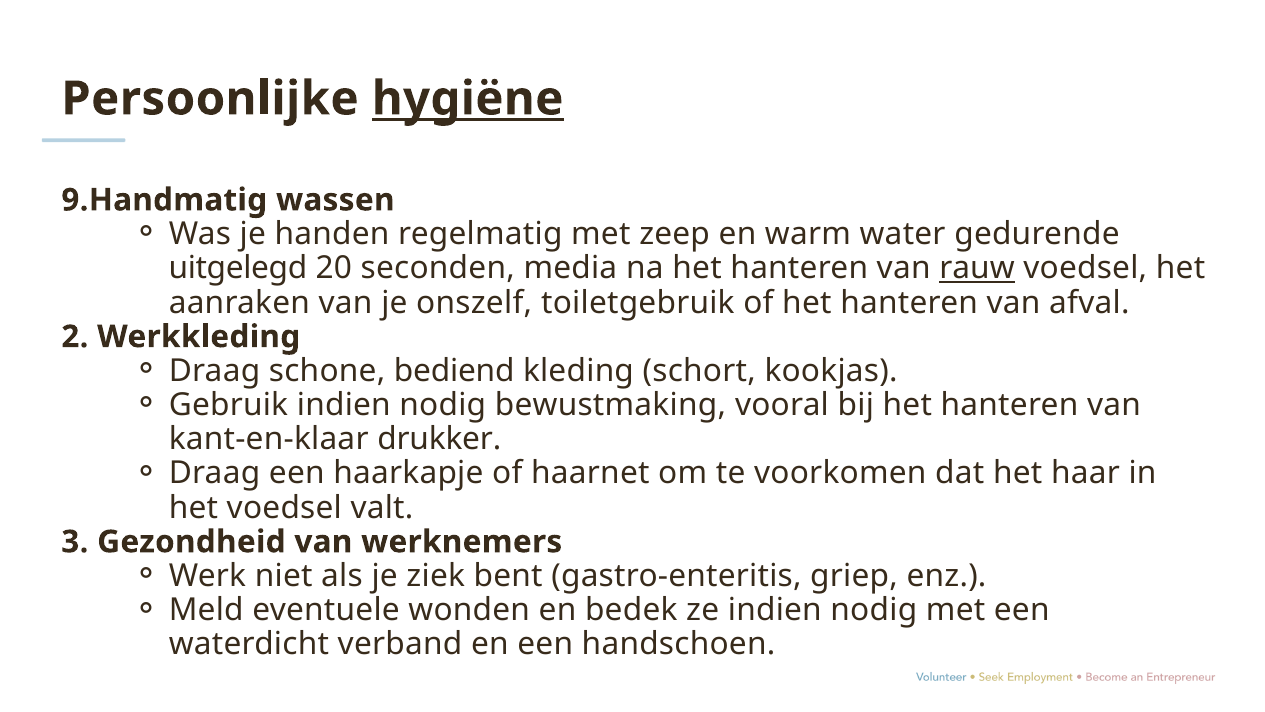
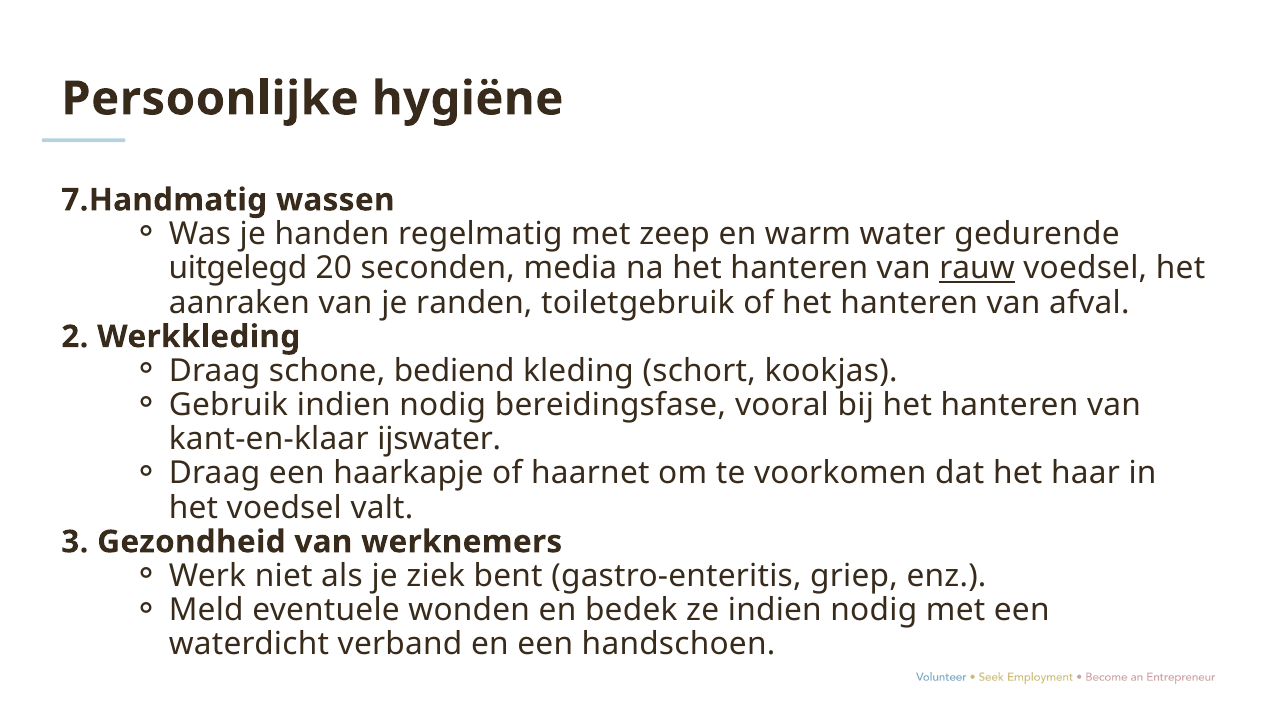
hygiëne underline: present -> none (468, 99)
9.Handmatig: 9.Handmatig -> 7.Handmatig (164, 200)
onszelf: onszelf -> randen (474, 302)
bewustmaking: bewustmaking -> bereidingsfase (610, 405)
drukker: drukker -> ijswater (439, 439)
